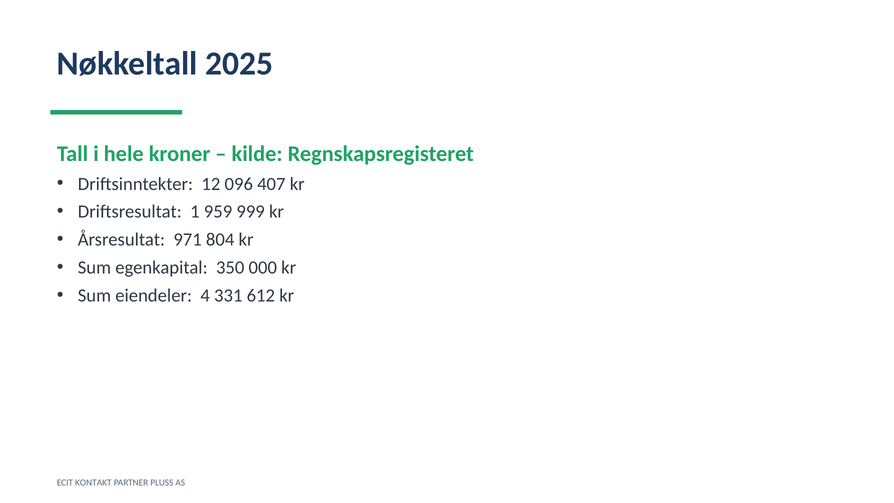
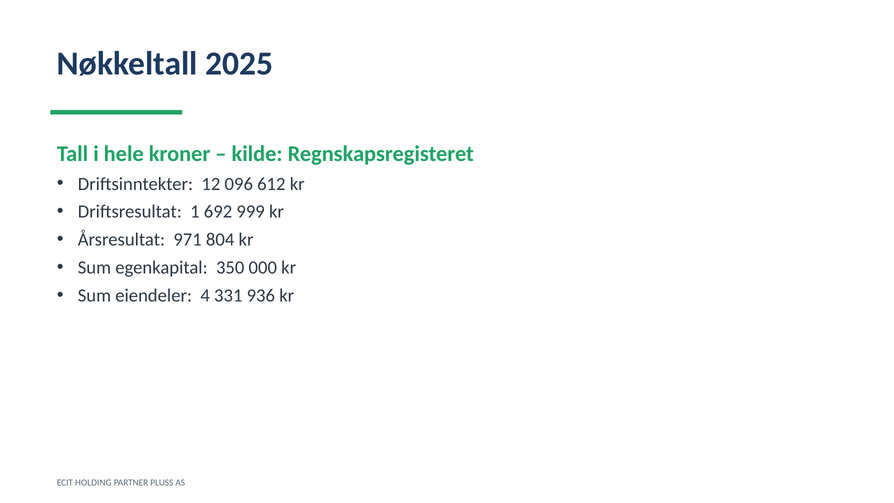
407: 407 -> 612 (271, 184)
959: 959 -> 692 (218, 212)
612: 612 -> 936 (261, 296)
KONTAKT: KONTAKT -> HOLDING (93, 483)
